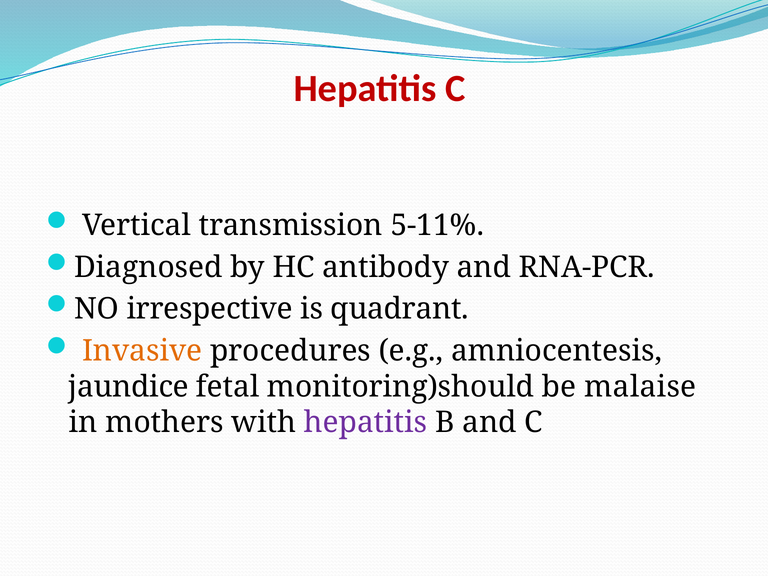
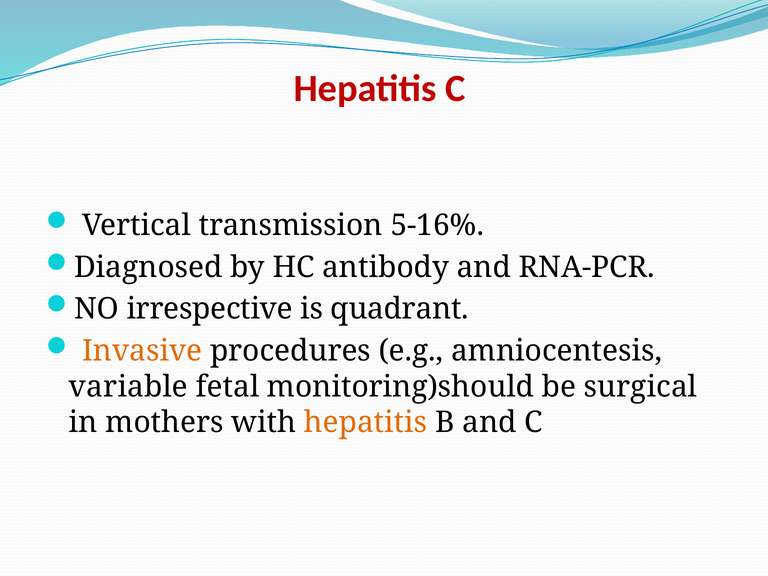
5-11%: 5-11% -> 5-16% (437, 226)
jaundice: jaundice -> variable (128, 387)
malaise: malaise -> surgical (640, 387)
hepatitis colour: purple -> orange (366, 422)
